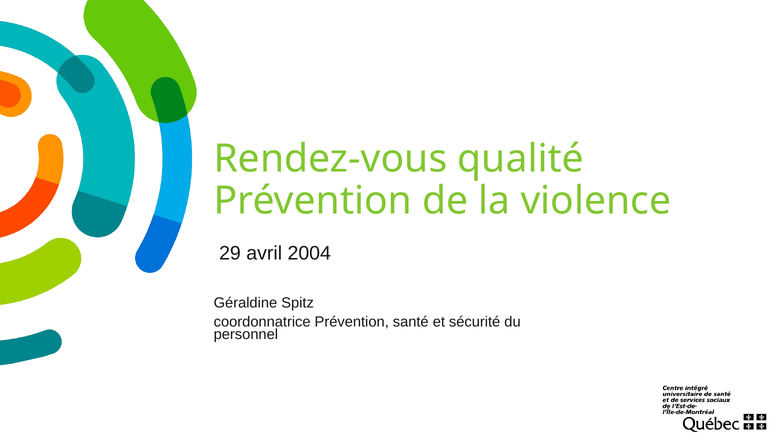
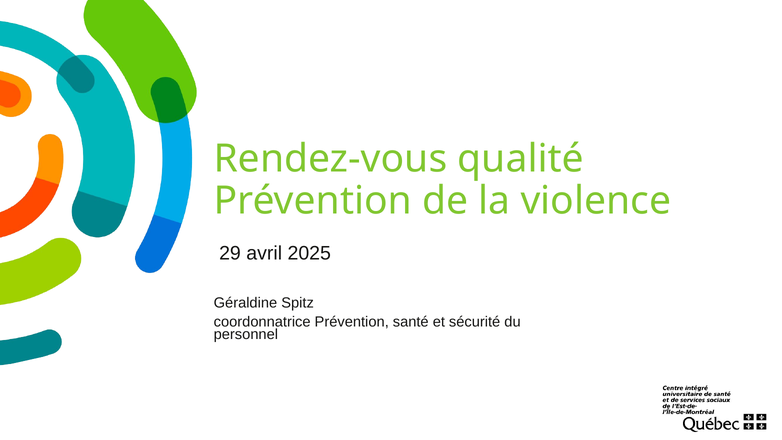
2004: 2004 -> 2025 (309, 253)
